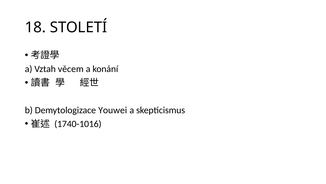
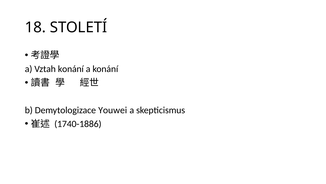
Vztah věcem: věcem -> konání (71, 69)
1740-1016: 1740-1016 -> 1740-1886 (78, 123)
